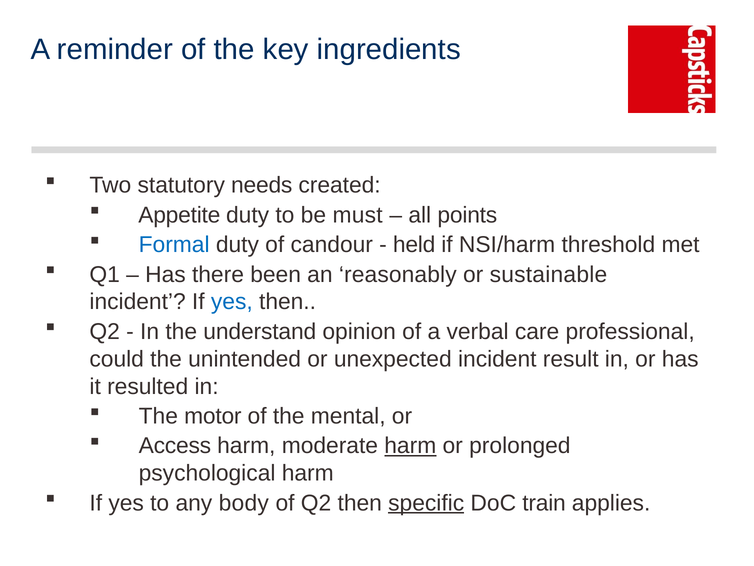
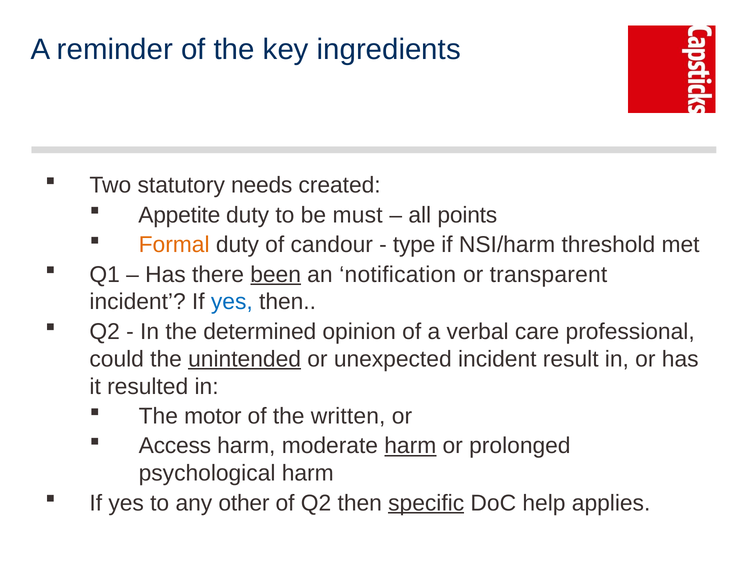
Formal colour: blue -> orange (174, 245)
held: held -> type (414, 245)
been underline: none -> present (276, 274)
reasonably: reasonably -> notification (398, 274)
sustainable: sustainable -> transparent (548, 274)
understand: understand -> determined (260, 331)
unintended underline: none -> present (245, 359)
mental: mental -> written (348, 416)
body: body -> other (244, 503)
train: train -> help (544, 503)
